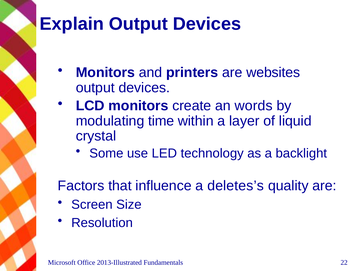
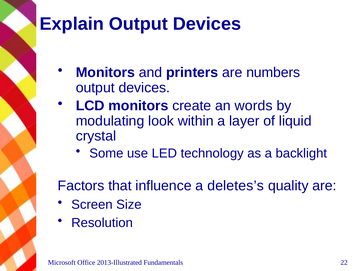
websites: websites -> numbers (273, 72)
time: time -> look (161, 121)
